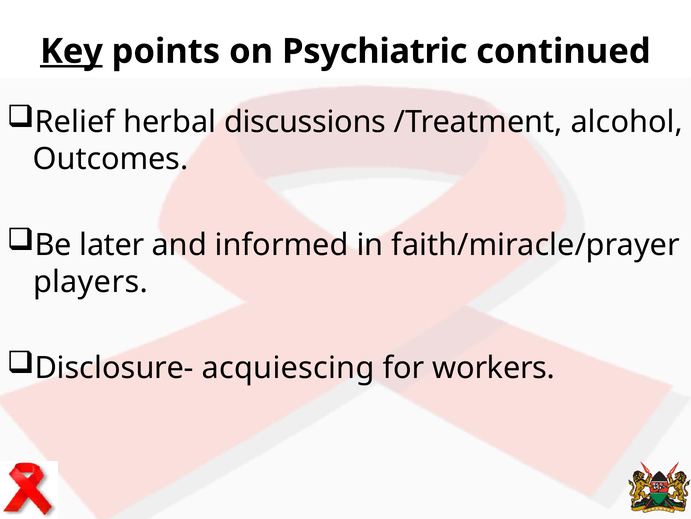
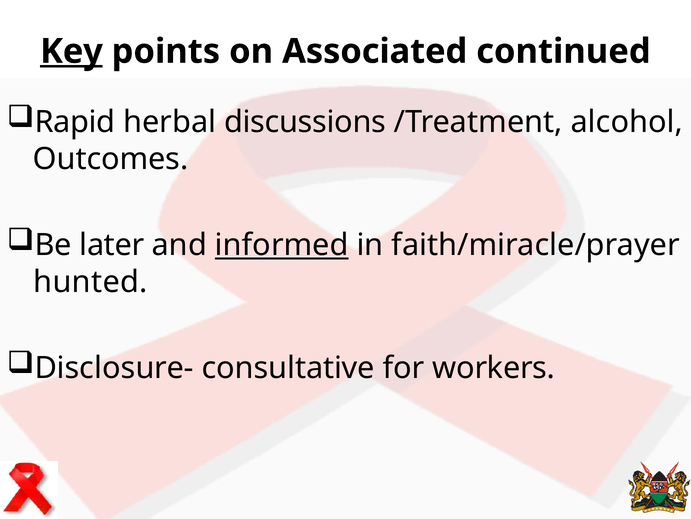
Psychiatric: Psychiatric -> Associated (375, 51)
Relief: Relief -> Rapid (75, 122)
informed underline: none -> present (282, 245)
players: players -> hunted (90, 282)
acquiescing: acquiescing -> consultative (288, 368)
